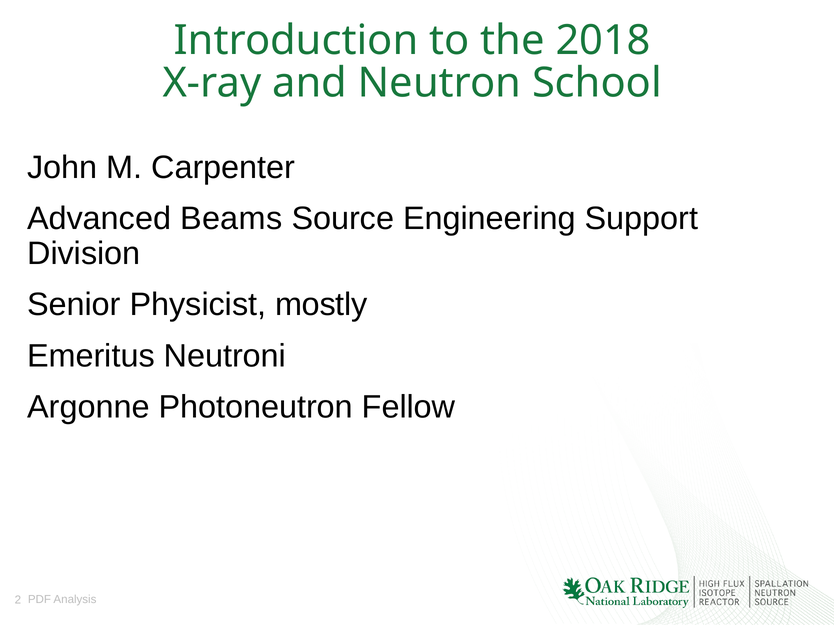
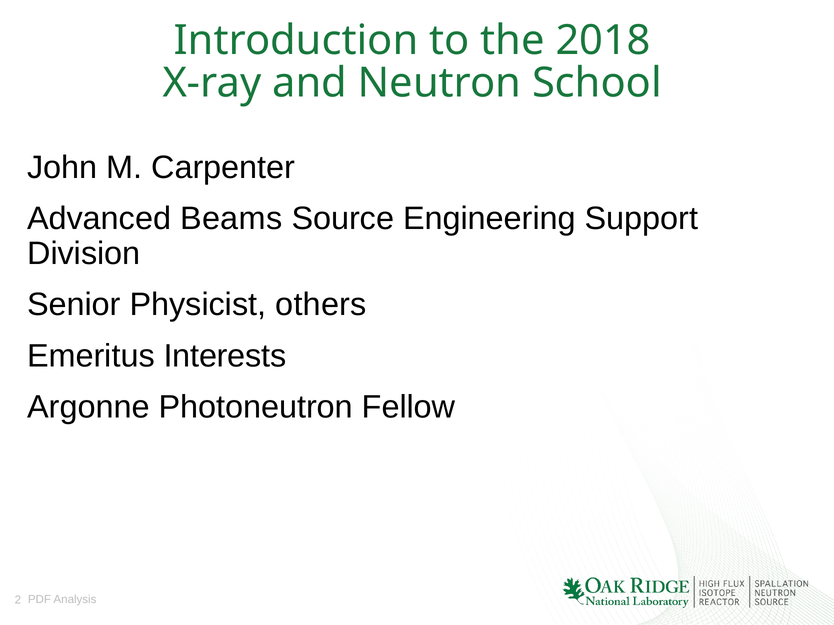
mostly: mostly -> others (321, 305)
Neutroni: Neutroni -> Interests (225, 356)
